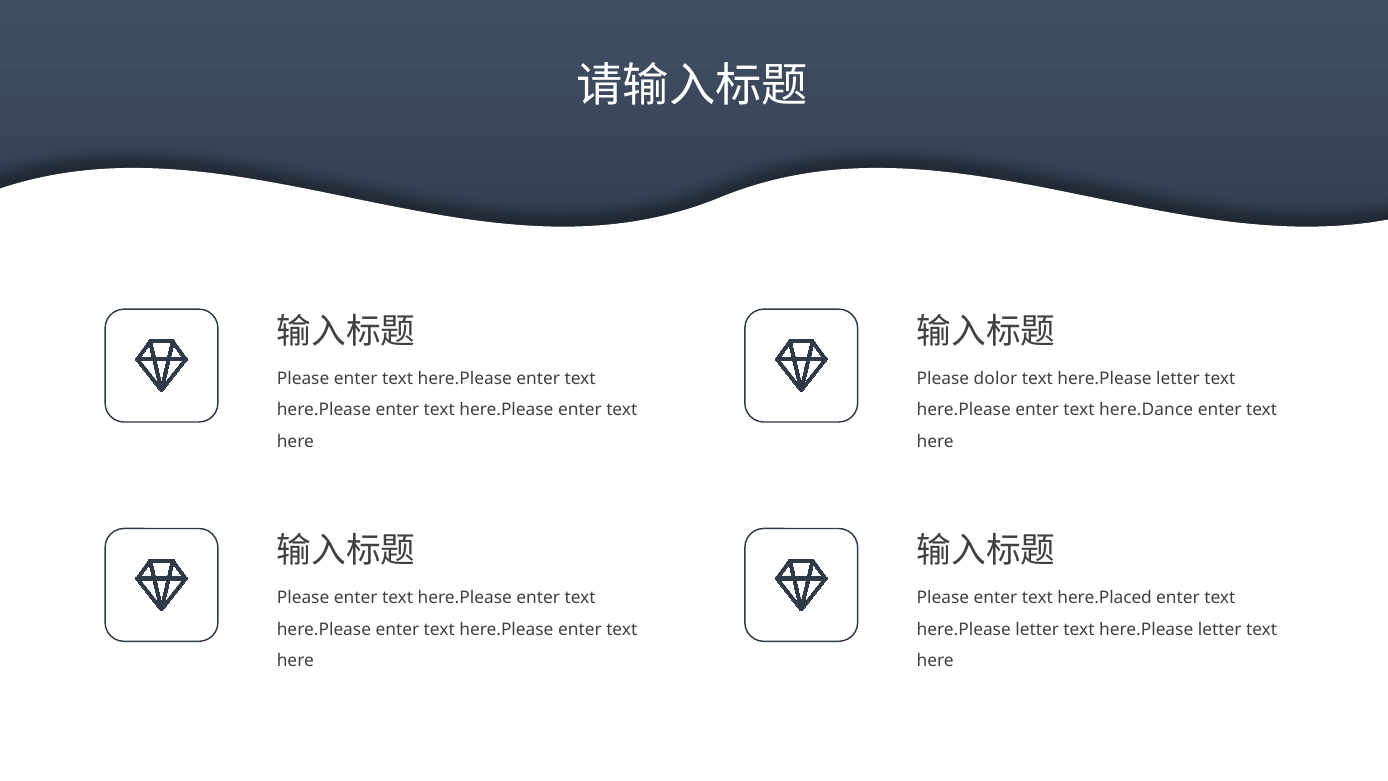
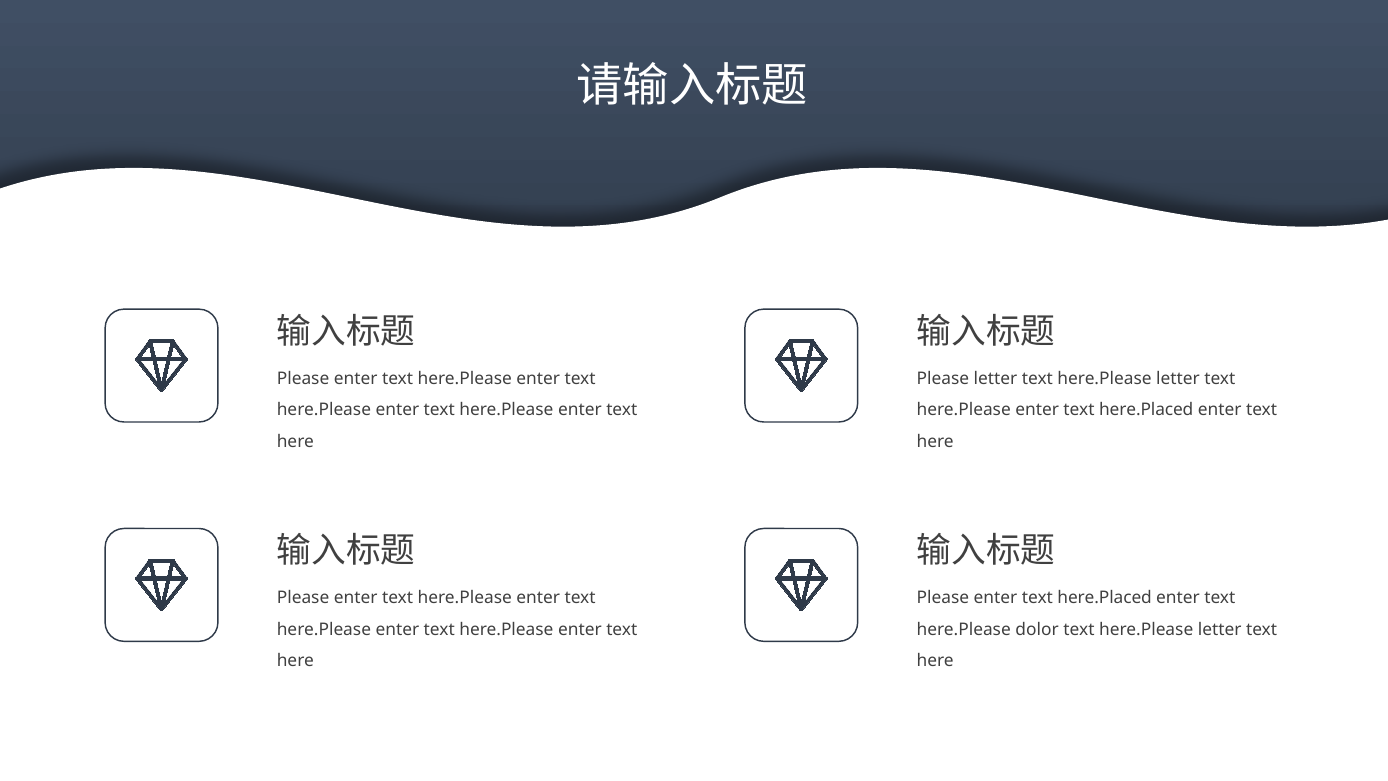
Please dolor: dolor -> letter (996, 379)
here.Please enter text here.Dance: here.Dance -> here.Placed (1146, 410)
letter: letter -> dolor (1037, 629)
